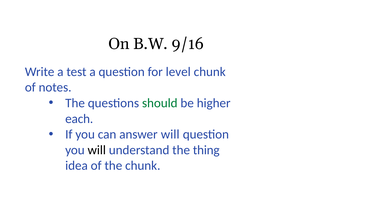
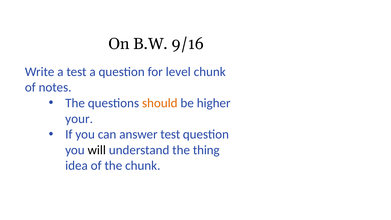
should colour: green -> orange (160, 103)
each: each -> your (79, 119)
answer will: will -> test (170, 134)
